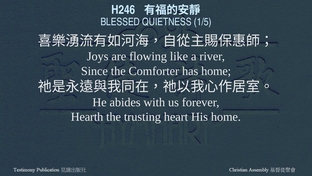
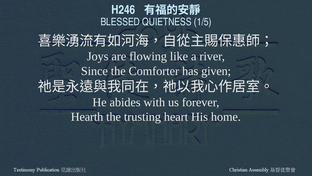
has home: home -> given (216, 71)
